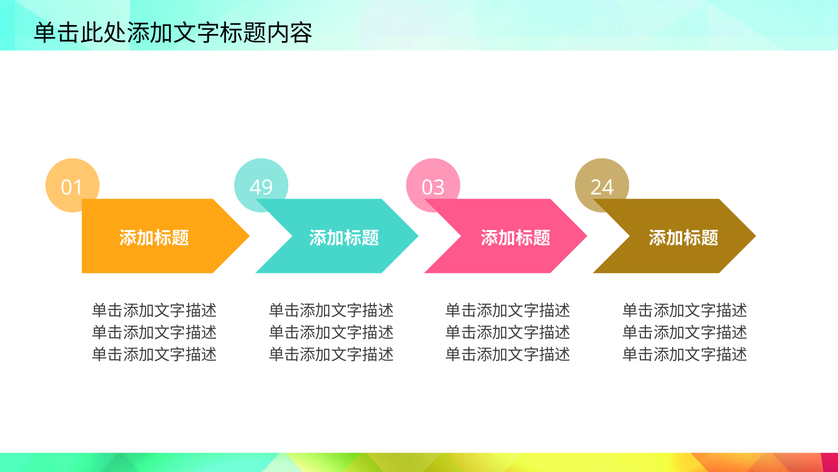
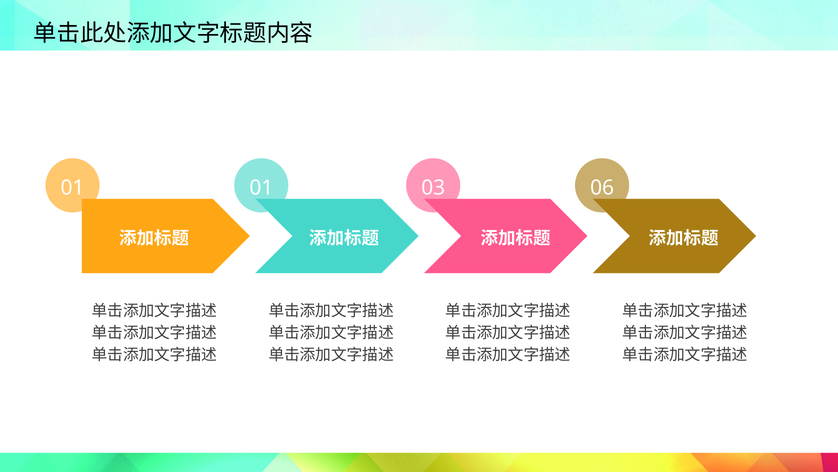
01 49: 49 -> 01 (261, 187)
24: 24 -> 06 (602, 187)
